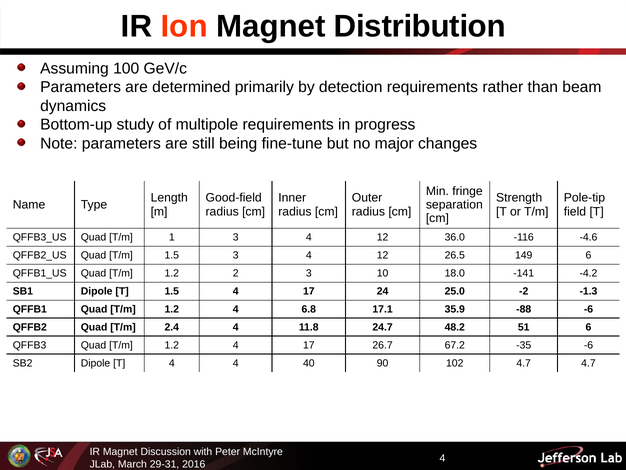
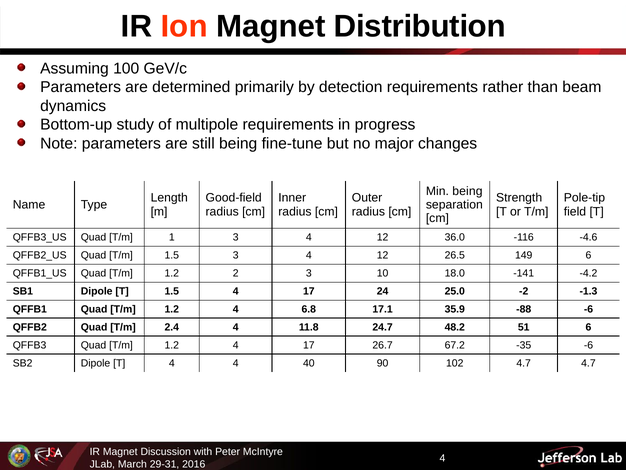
Min fringe: fringe -> being (467, 191)
